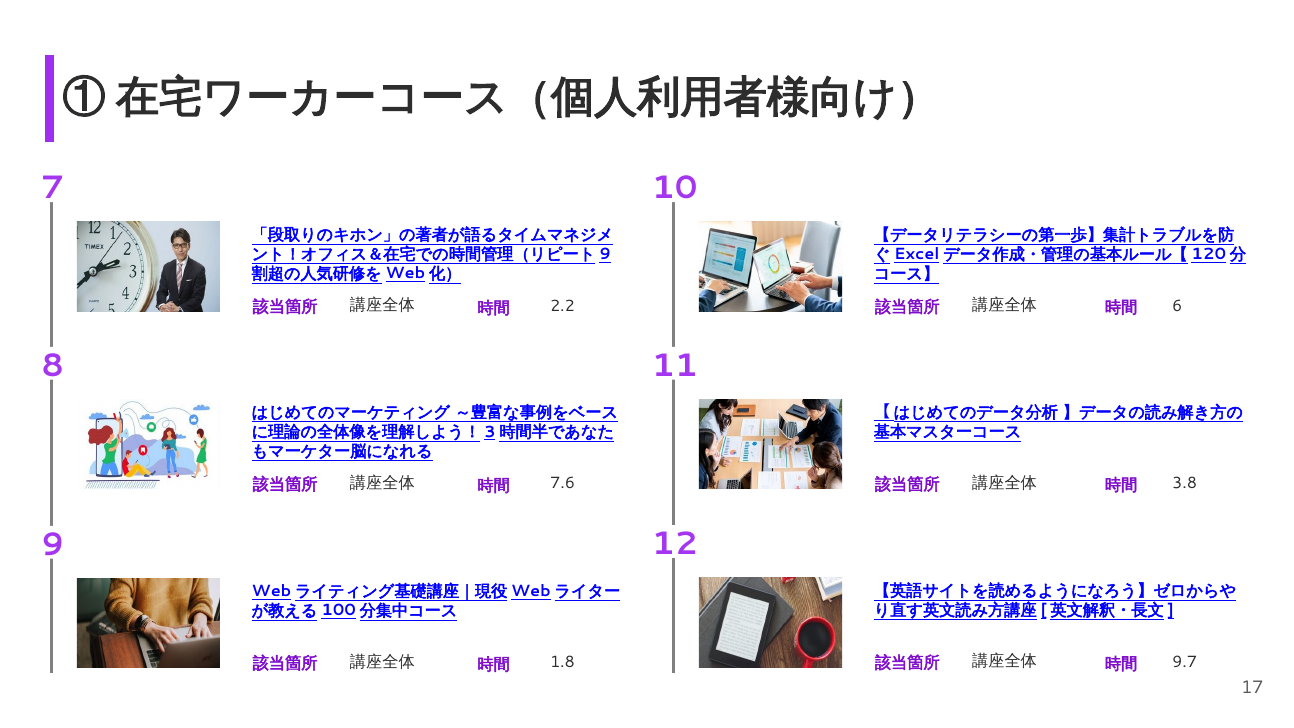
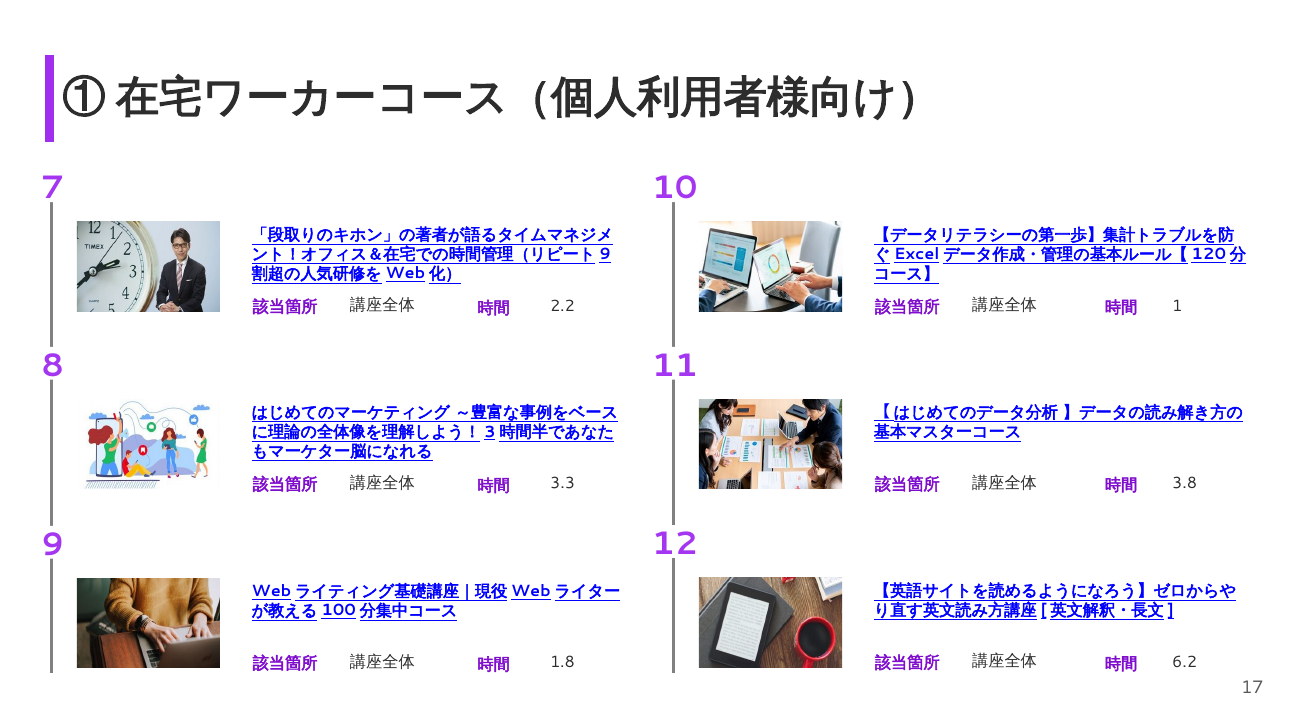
6: 6 -> 1 (1177, 306)
7.6: 7.6 -> 3.3 (563, 483)
9.7: 9.7 -> 6.2 (1185, 662)
